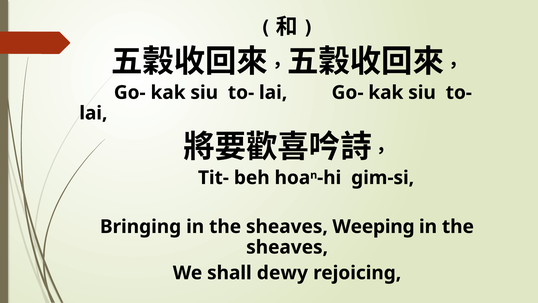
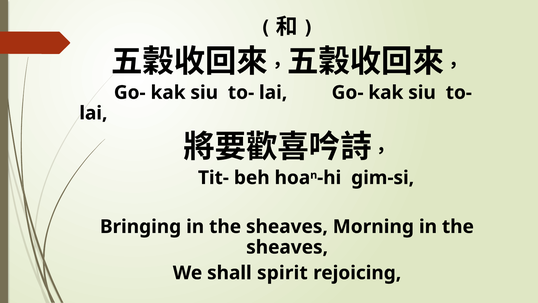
Weeping: Weeping -> Morning (373, 226)
dewy: dewy -> spirit (282, 273)
